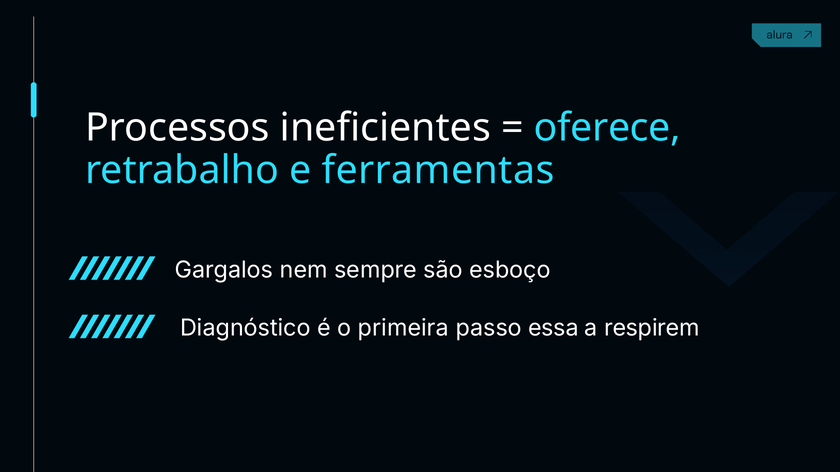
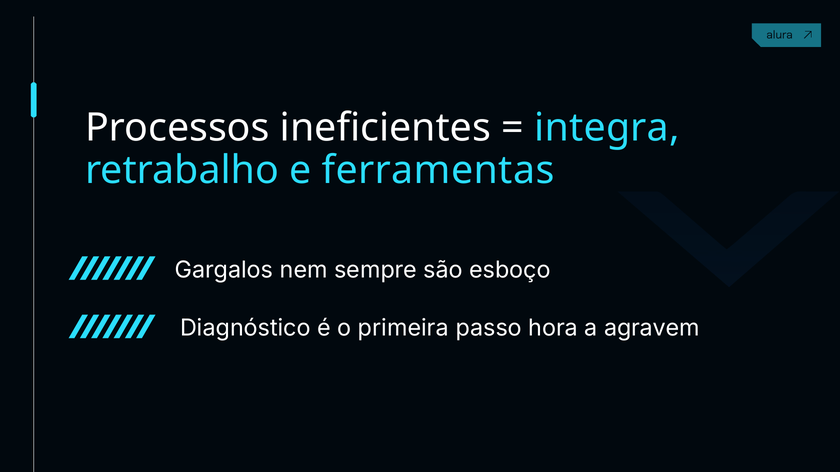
oferece: oferece -> integra (607, 128)
essa: essa -> hora (553, 329)
respirem: respirem -> agravem (652, 329)
